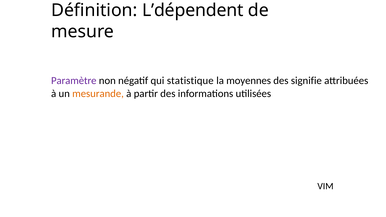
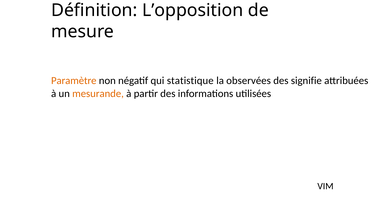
L’dépendent: L’dépendent -> L’opposition (193, 10)
Paramètre colour: purple -> orange (74, 81)
moyennes: moyennes -> observées (249, 81)
